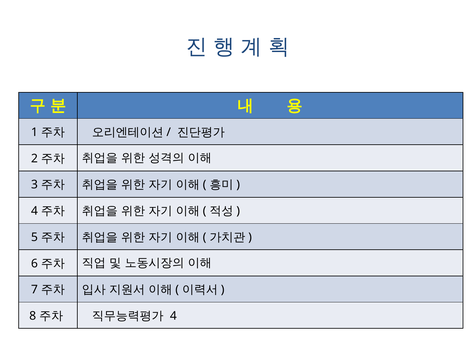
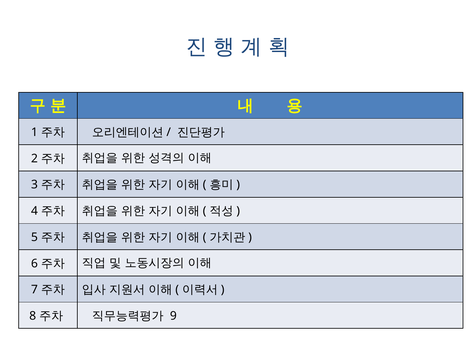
4: 4 -> 9 (173, 316)
